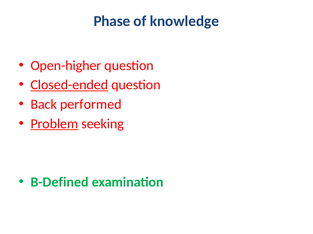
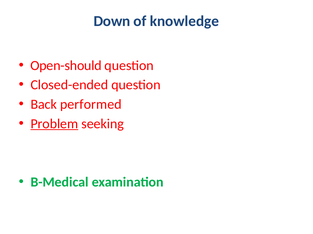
Phase: Phase -> Down (112, 21)
Open-higher: Open-higher -> Open-should (66, 66)
Closed-ended underline: present -> none (69, 85)
B-Defined: B-Defined -> B-Medical (60, 183)
